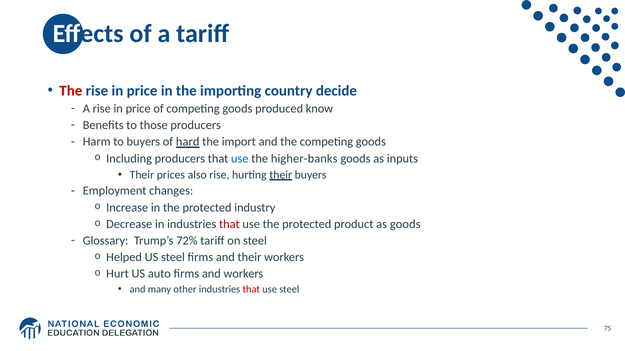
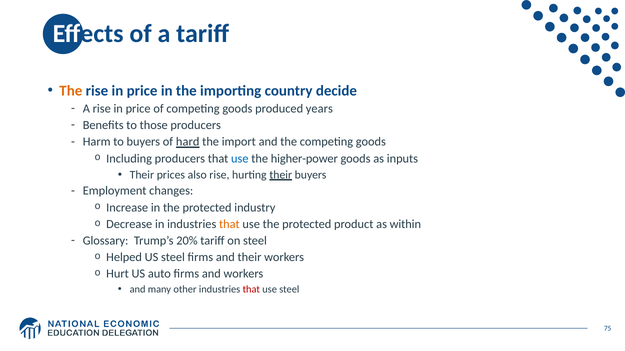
The colour: red -> orange (71, 91)
know: know -> years (319, 109)
higher-banks: higher-banks -> higher-power (304, 159)
that colour: red -> orange (229, 224)
as goods: goods -> within (405, 224)
72%: 72% -> 20% (187, 241)
